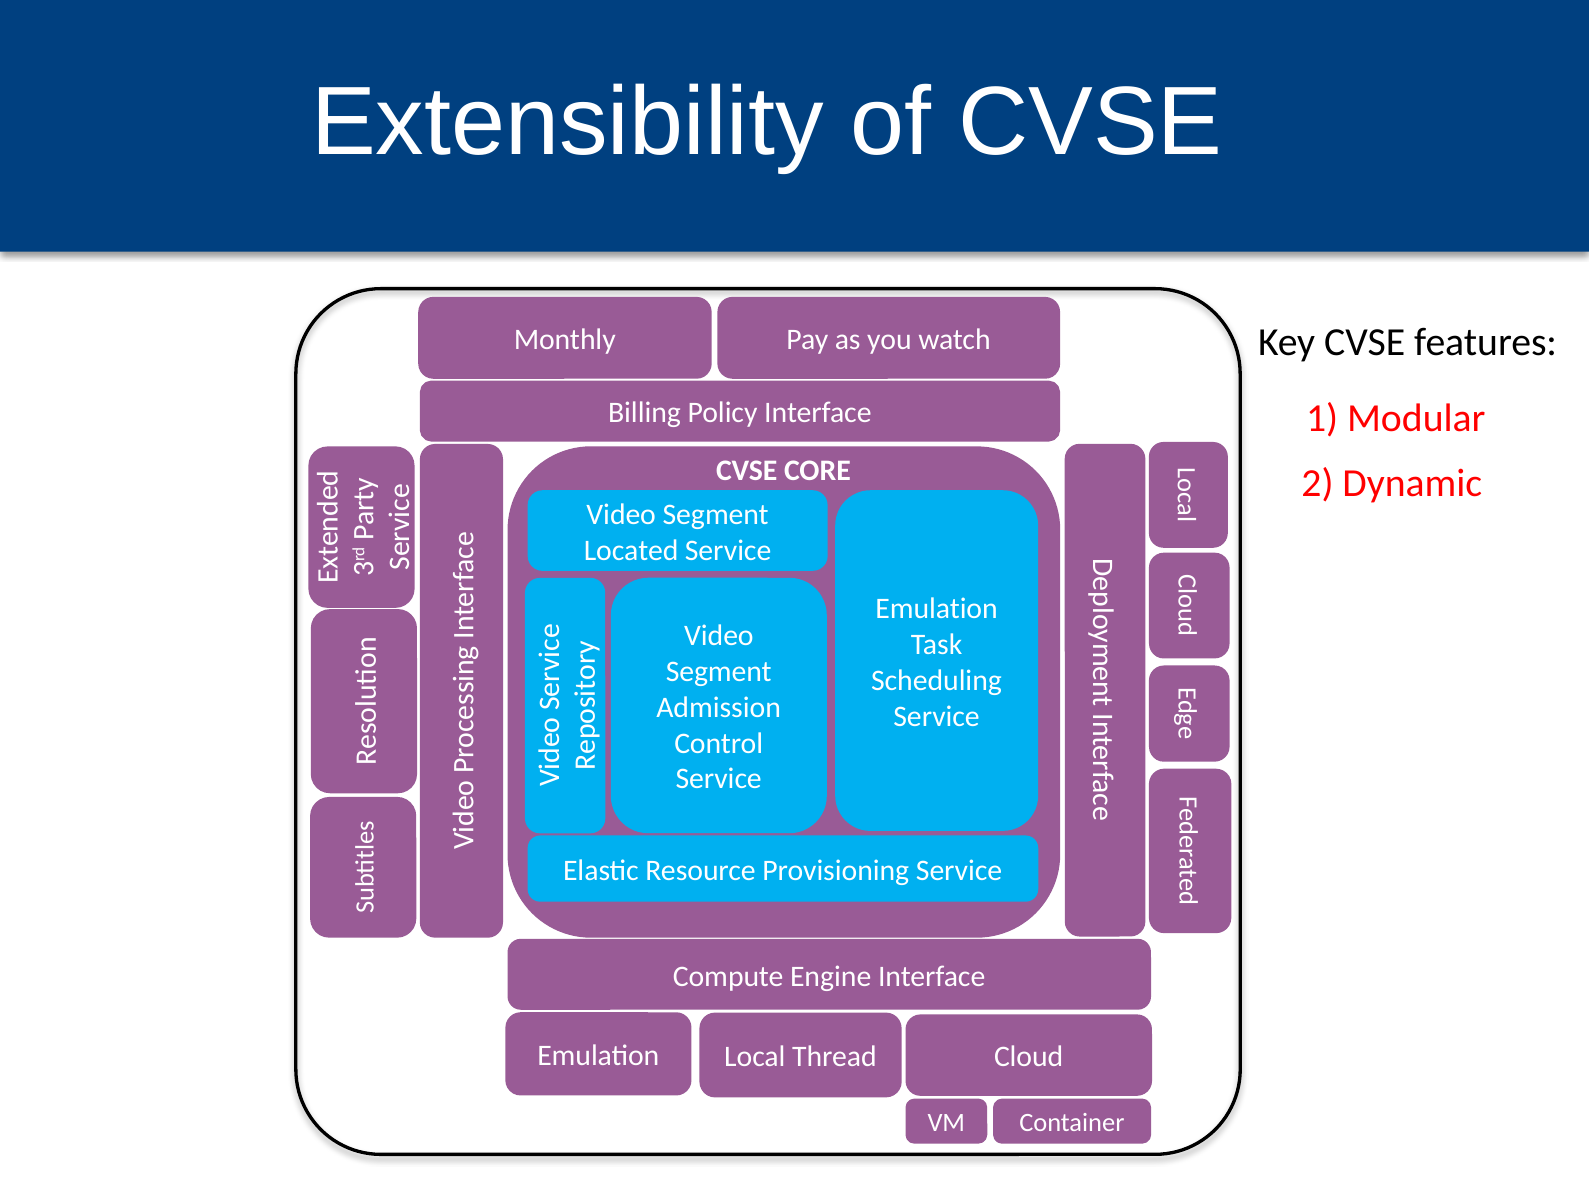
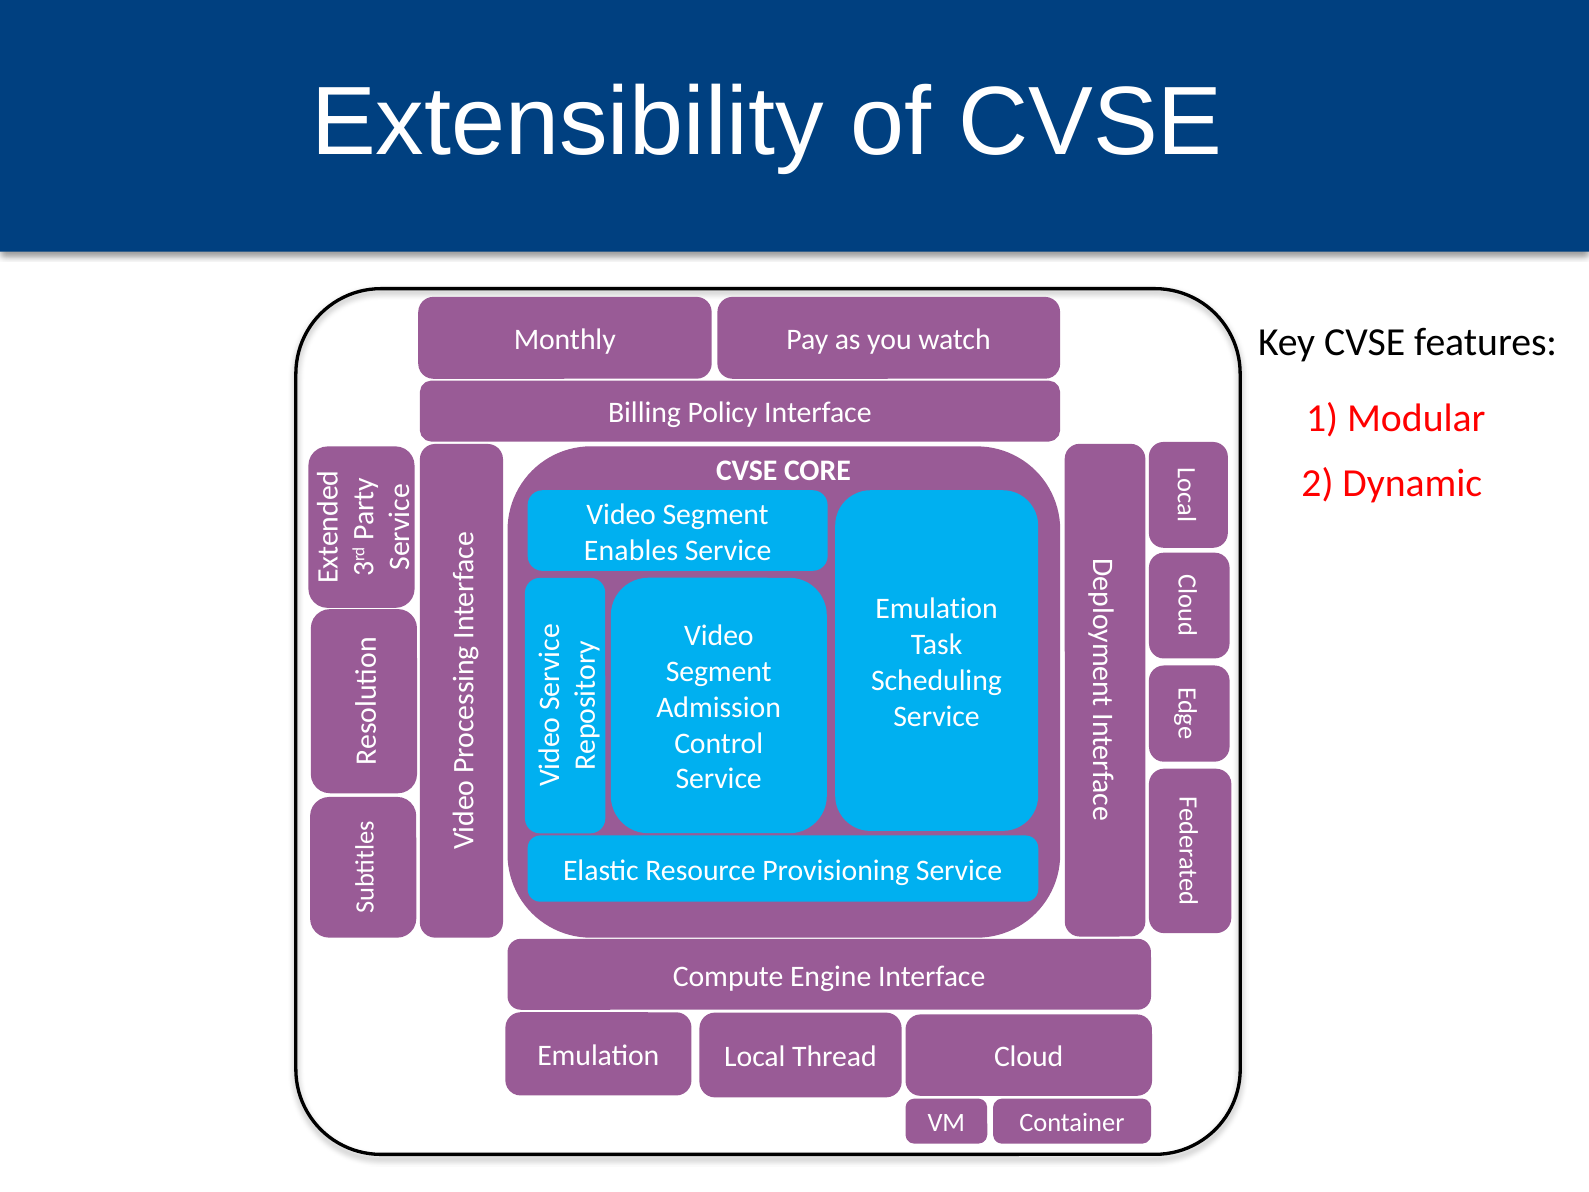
Located: Located -> Enables (631, 550)
